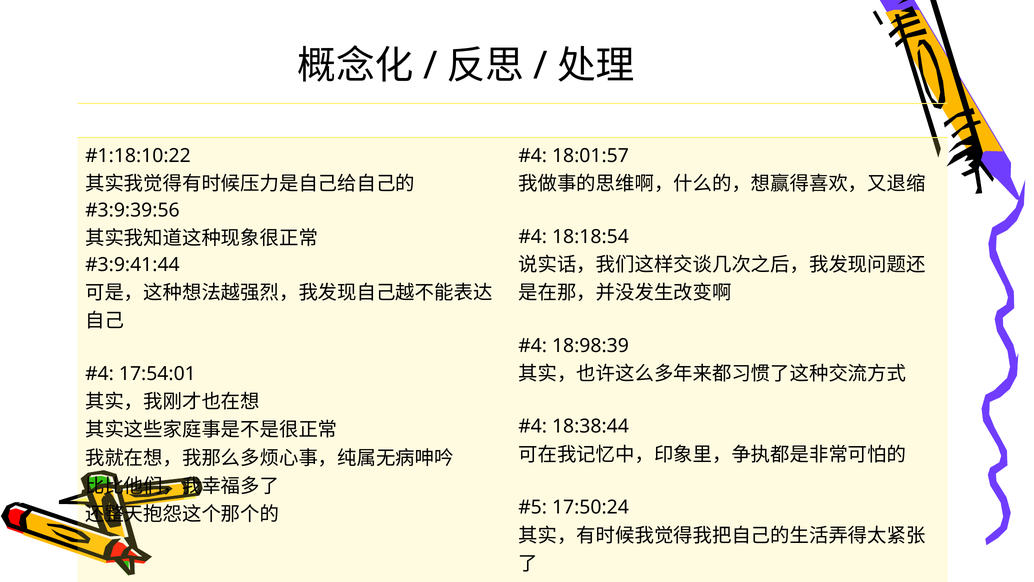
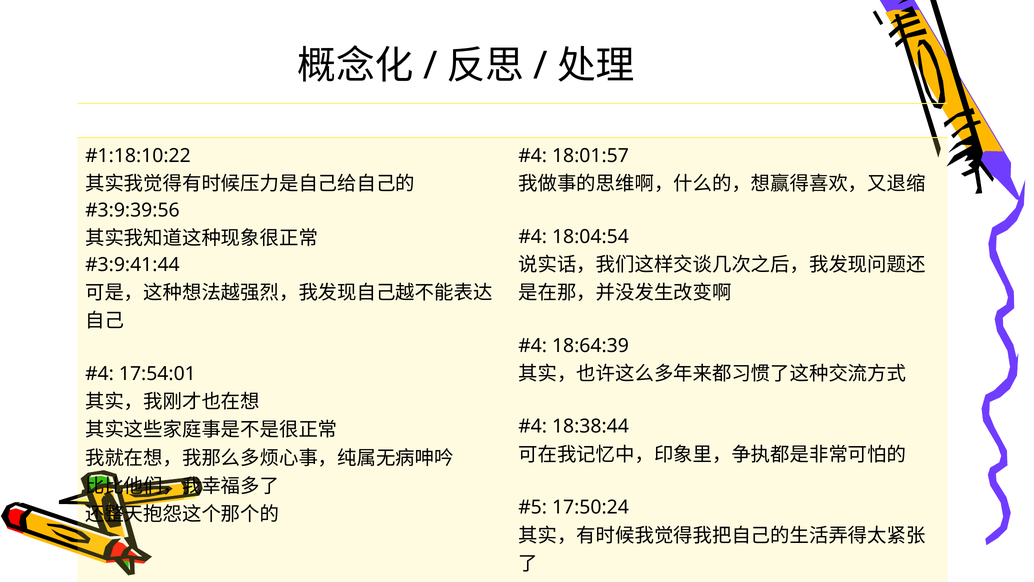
18:18:54: 18:18:54 -> 18:04:54 (590, 237)
18:98:39: 18:98:39 -> 18:64:39 (590, 346)
